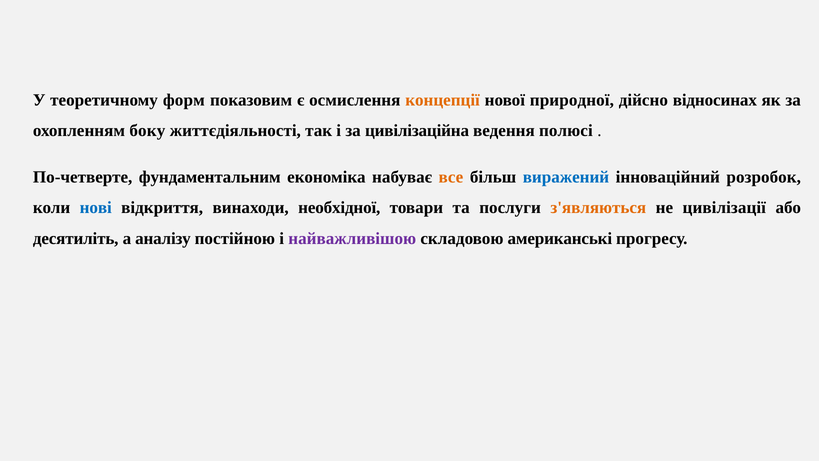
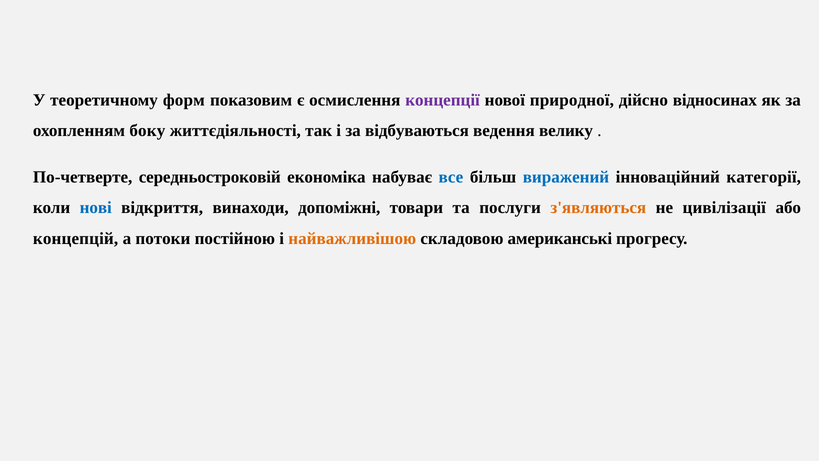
концепції colour: orange -> purple (443, 100)
цивілізаційна: цивілізаційна -> відбуваються (417, 131)
полюсі: полюсі -> велику (566, 131)
фундаментальним: фундаментальним -> середньостроковій (210, 177)
все colour: orange -> blue (451, 177)
розробок: розробок -> категорії (764, 177)
необхідної: необхідної -> допоміжні (339, 208)
десятиліть: десятиліть -> концепцій (76, 238)
аналізу: аналізу -> потоки (163, 238)
найважливішою colour: purple -> orange (352, 238)
